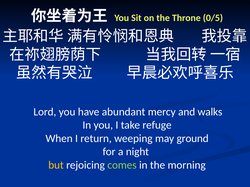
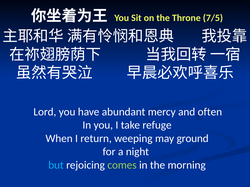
0/5: 0/5 -> 7/5 (213, 18)
walks: walks -> often (210, 112)
but colour: yellow -> light blue (56, 165)
